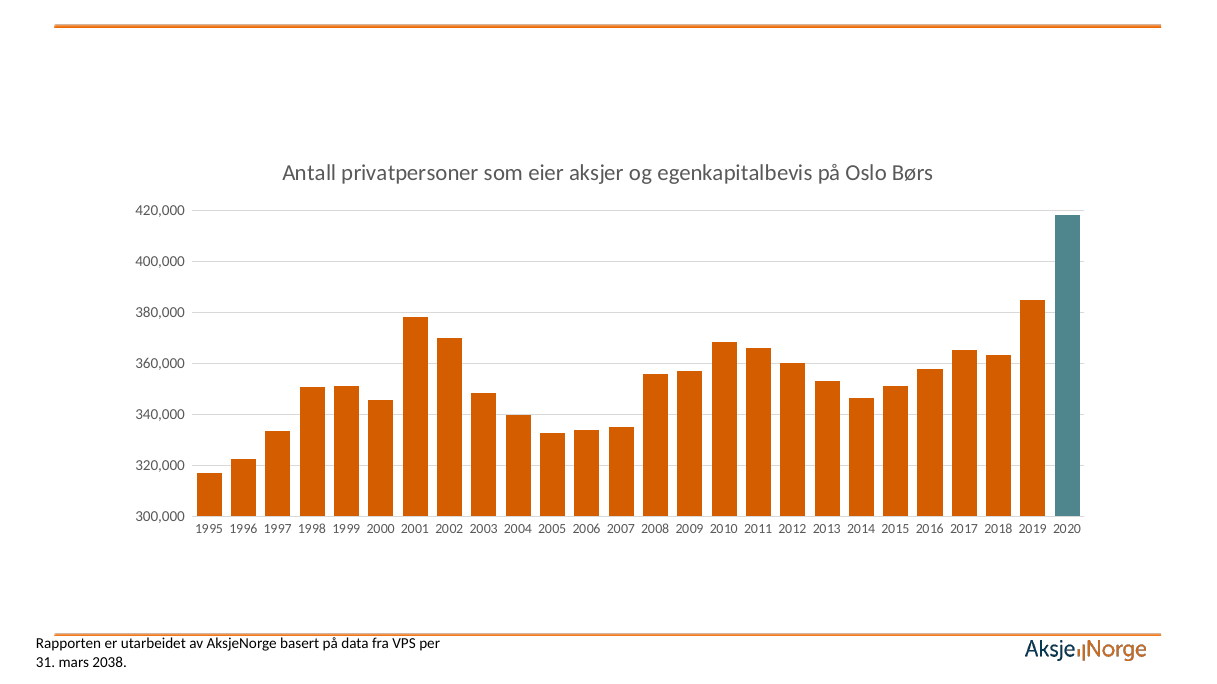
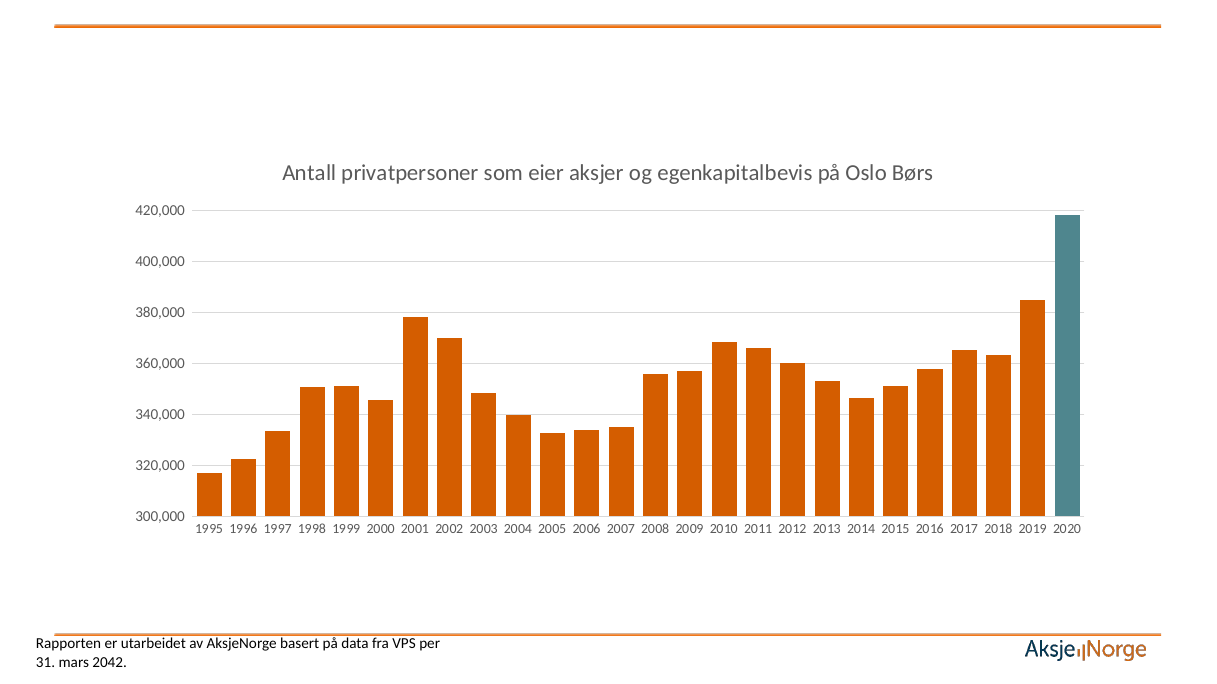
2038: 2038 -> 2042 (110, 663)
